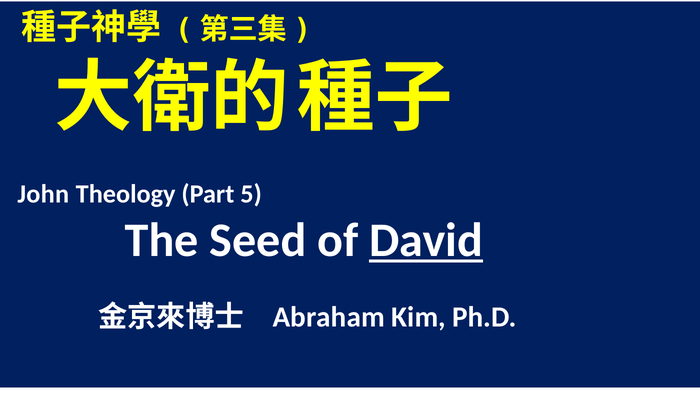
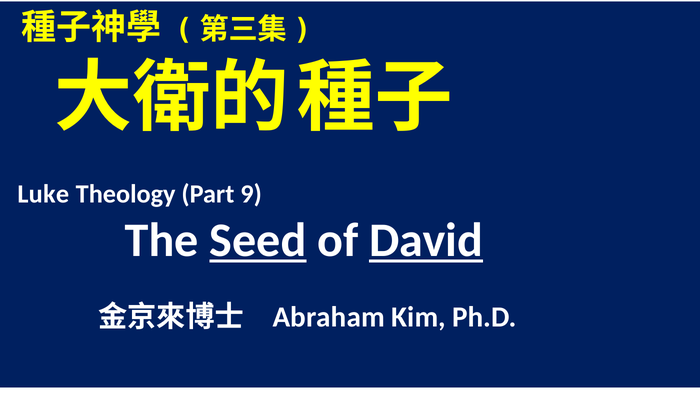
John: John -> Luke (43, 194)
5: 5 -> 9 (251, 194)
Seed underline: none -> present (258, 240)
